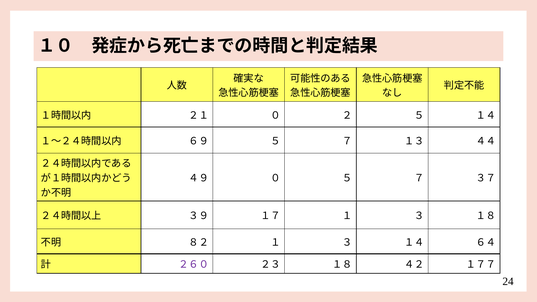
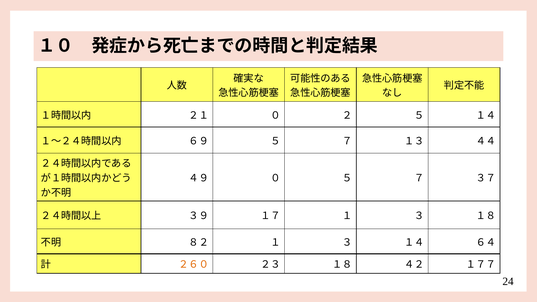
２６０ colour: purple -> orange (194, 265)
